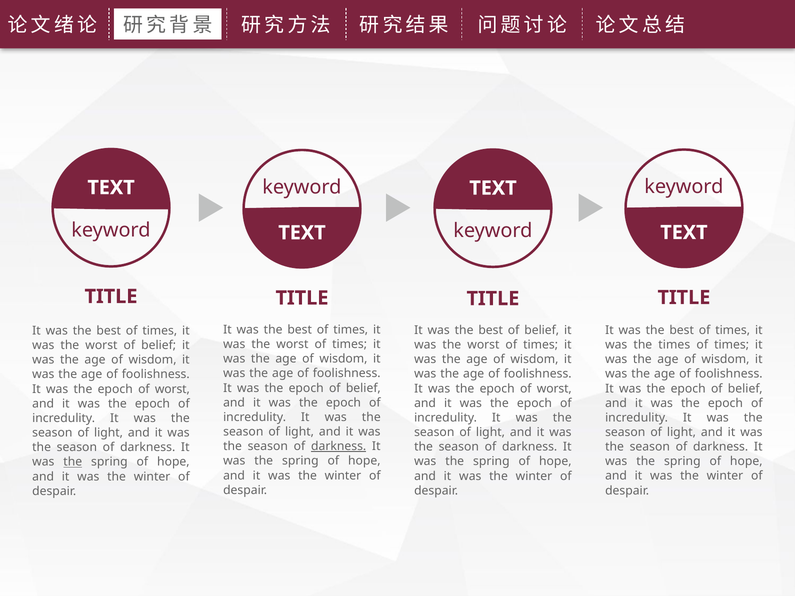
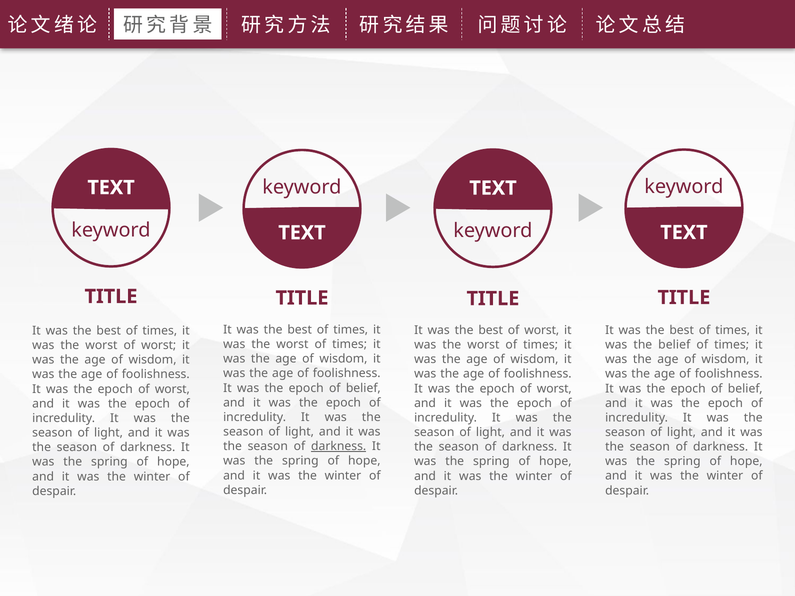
best of belief: belief -> worst (542, 330)
the times: times -> belief (674, 345)
worst of belief: belief -> worst (159, 345)
the underline: present -> none (73, 462)
